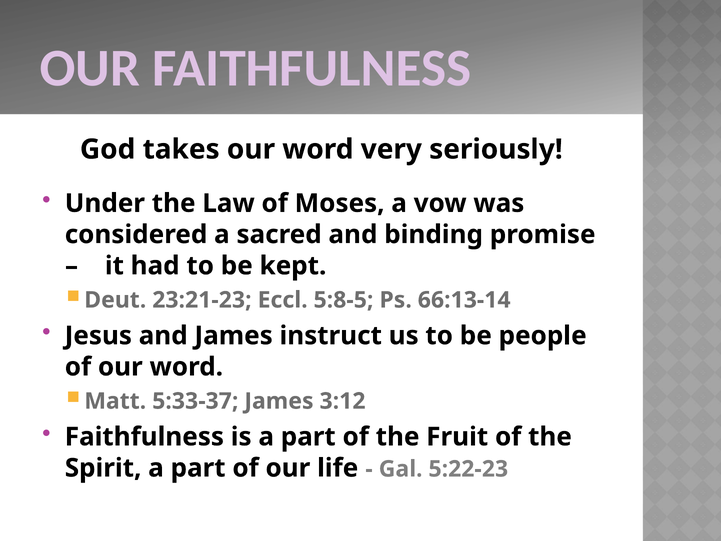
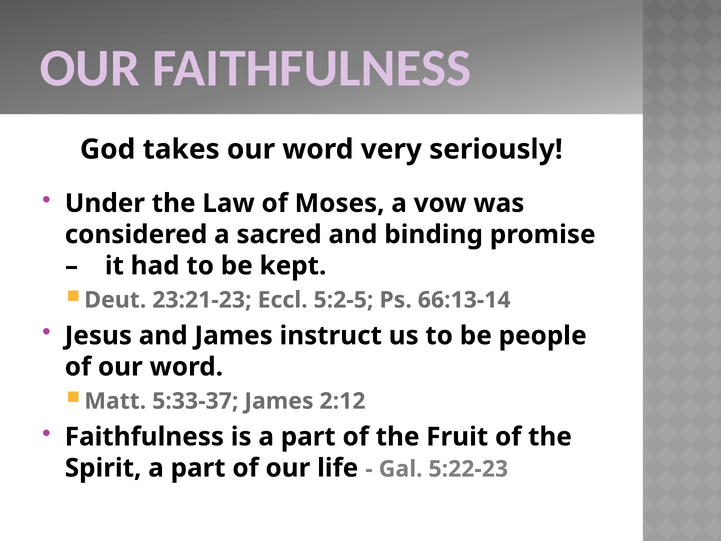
5:8-5: 5:8-5 -> 5:2-5 (343, 300)
3:12: 3:12 -> 2:12 (343, 401)
